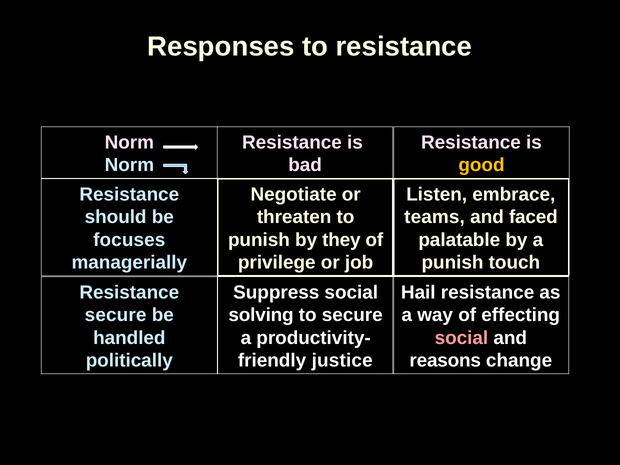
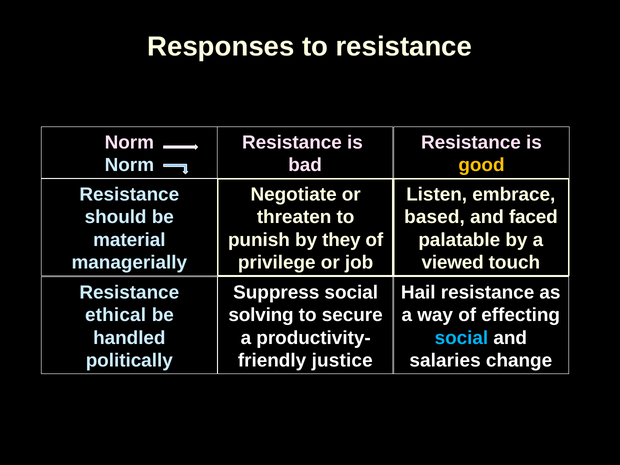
teams: teams -> based (435, 217)
focuses: focuses -> material (129, 240)
punish: punish -> viewed (453, 263)
secure: secure -> ethical (116, 315)
social colour: pink -> light blue (461, 338)
reasons: reasons -> salaries (445, 361)
